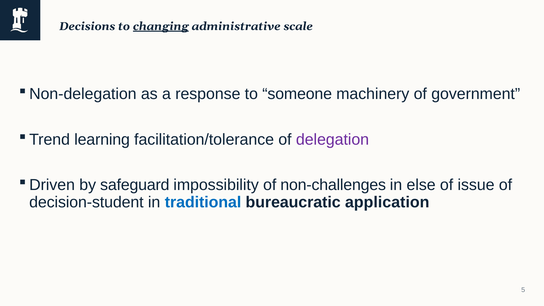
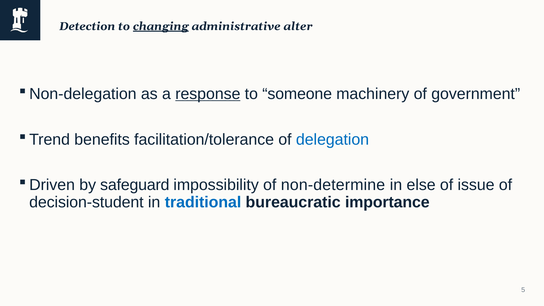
Decisions: Decisions -> Detection (87, 26)
scale: scale -> alter (298, 26)
response underline: none -> present (208, 94)
learning: learning -> benefits (102, 139)
delegation colour: purple -> blue (333, 139)
non-challenges: non-challenges -> non-determine (333, 185)
application: application -> importance (387, 202)
